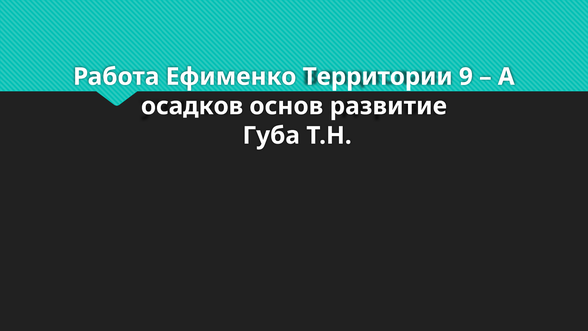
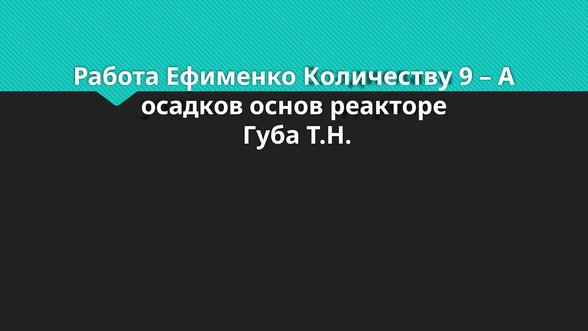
Территории: Территории -> Количеству (377, 77)
развитие: развитие -> реакторе (388, 106)
